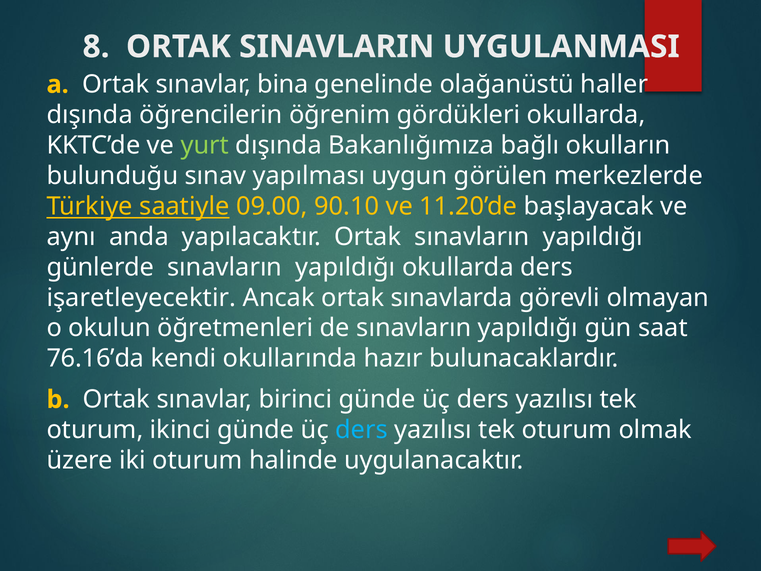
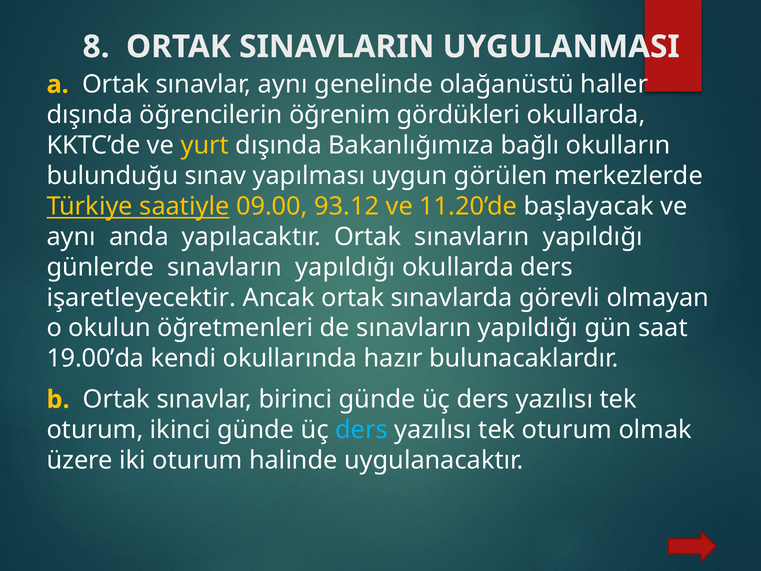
sınavlar bina: bina -> aynı (283, 84)
yurt colour: light green -> yellow (205, 145)
90.10: 90.10 -> 93.12 (347, 206)
76.16’da: 76.16’da -> 19.00’da (95, 358)
